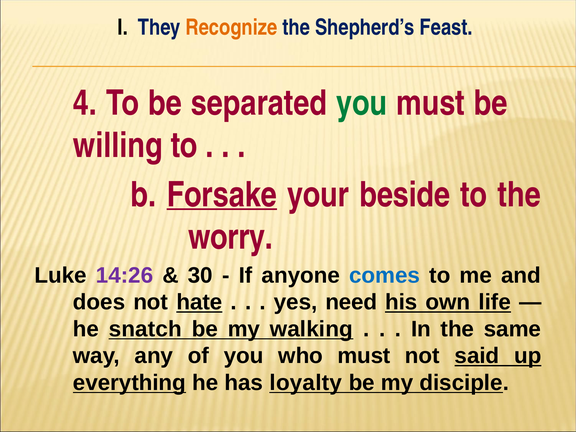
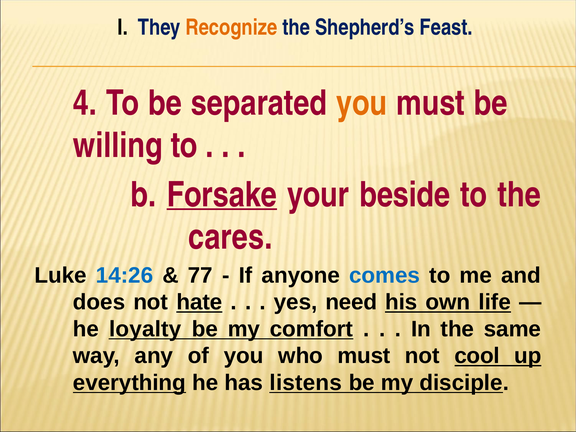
you colour: green -> orange (362, 103)
worry: worry -> cares (230, 237)
14:26 colour: purple -> blue (125, 275)
30: 30 -> 77 (200, 275)
snatch: snatch -> loyalty (145, 329)
walking: walking -> comfort (311, 329)
said: said -> cool (477, 356)
loyalty: loyalty -> listens (306, 383)
